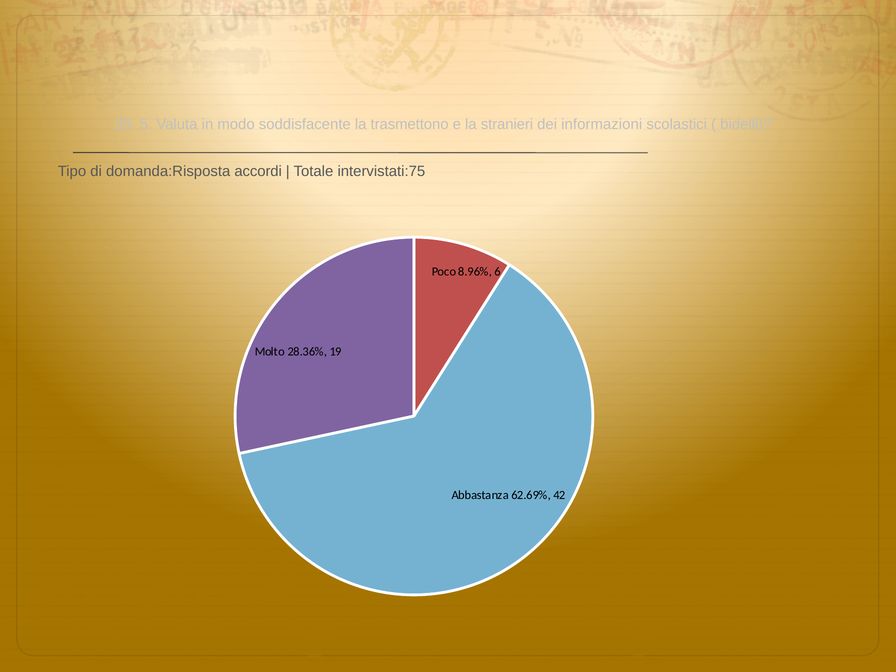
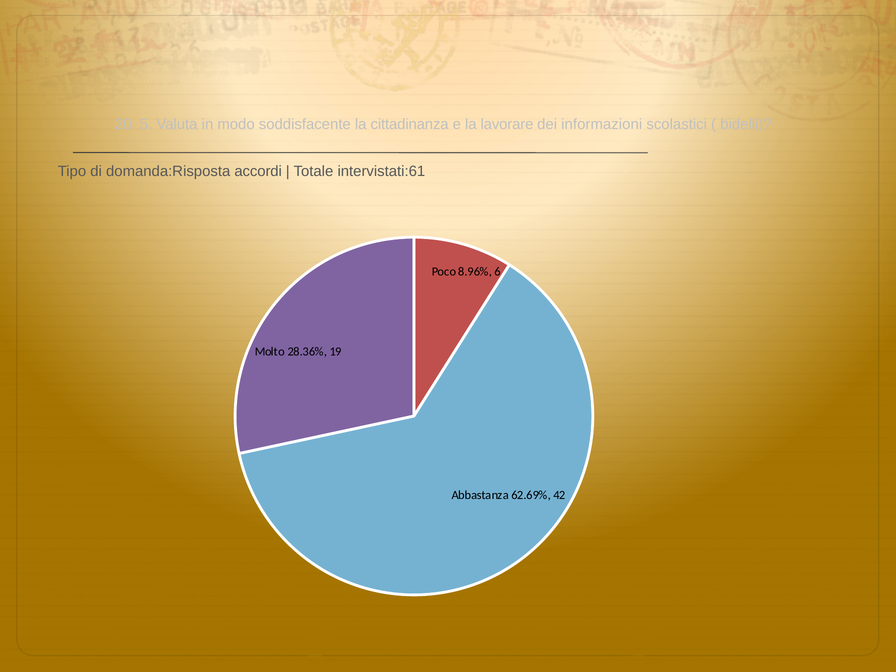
trasmettono: trasmettono -> cittadinanza (410, 124)
stranieri: stranieri -> lavorare (507, 124)
intervistati:75: intervistati:75 -> intervistati:61 (381, 171)
